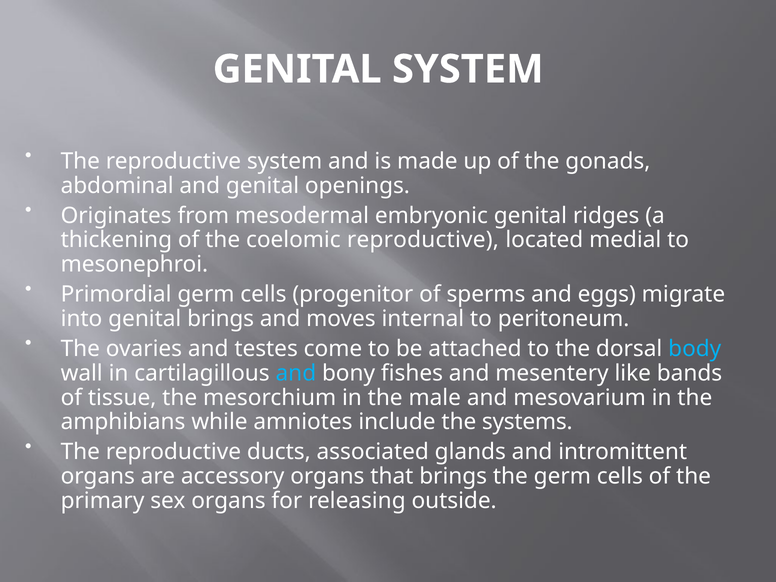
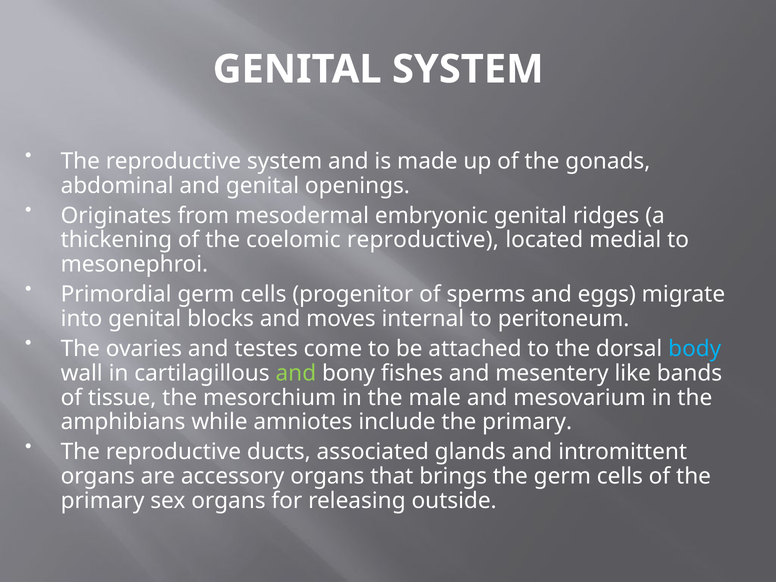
genital brings: brings -> blocks (221, 319)
and colour: light blue -> light green (296, 373)
include the systems: systems -> primary (527, 422)
